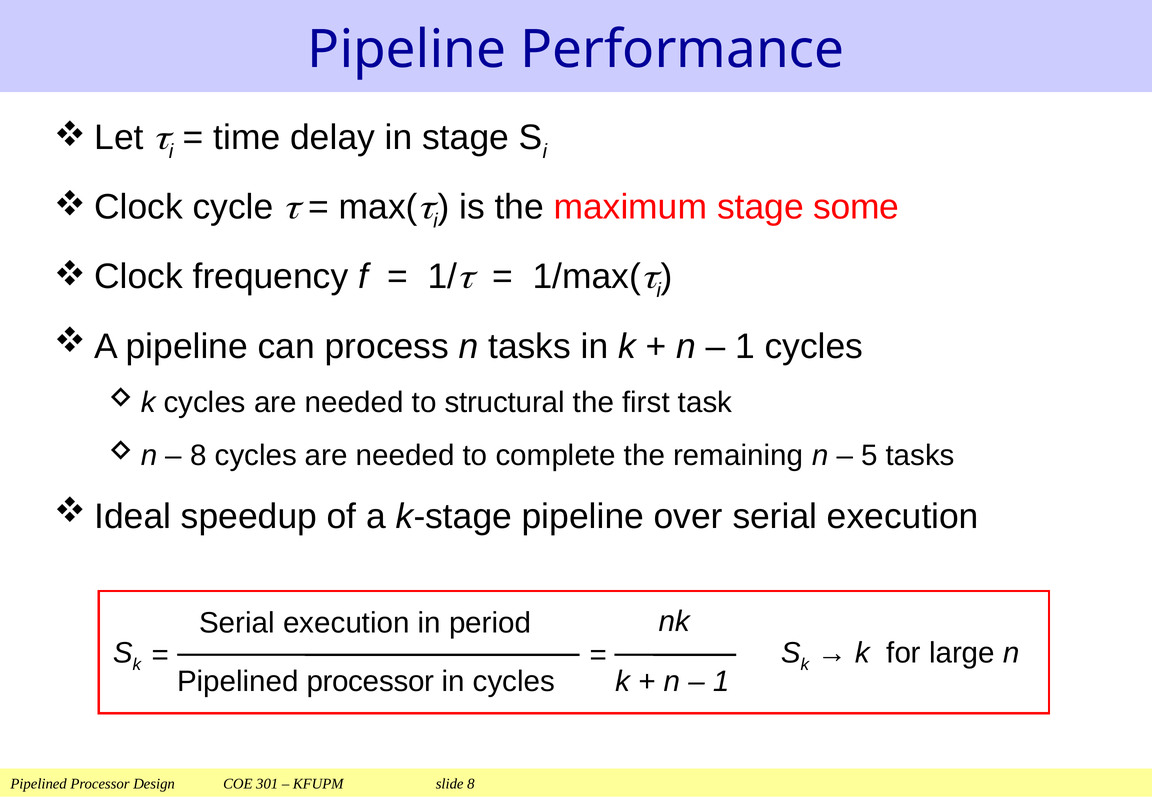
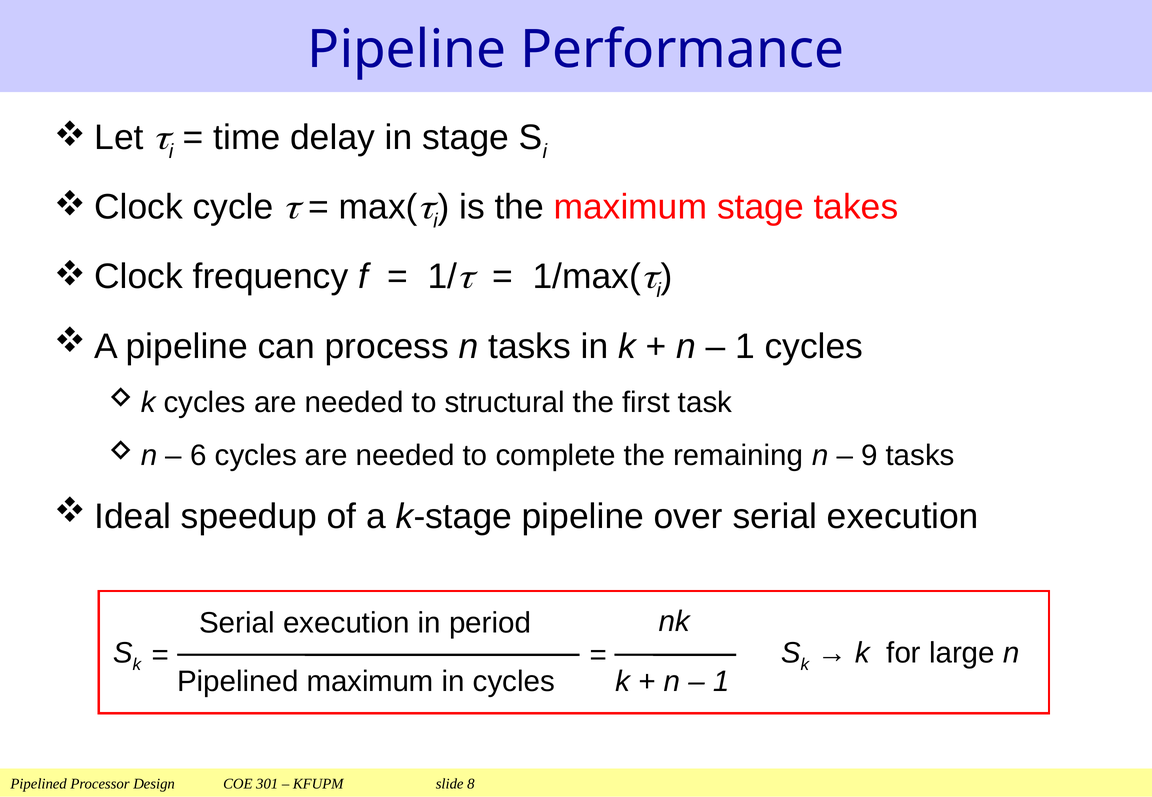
some: some -> takes (856, 207)
8: 8 -> 6 (198, 456)
5: 5 -> 9 (869, 456)
processor: processor -> maximum (370, 682)
